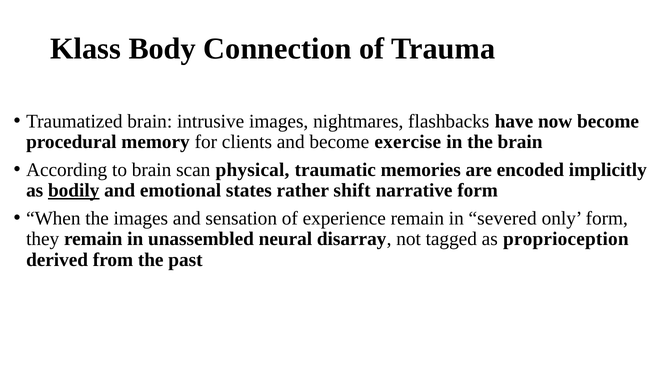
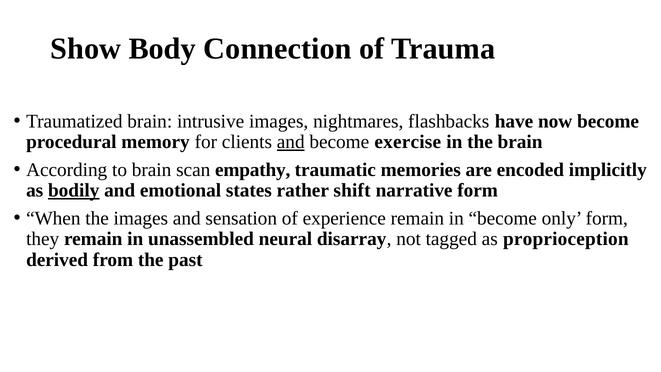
Klass: Klass -> Show (86, 49)
and underline: none -> present (291, 142)
physical: physical -> empathy (253, 170)
in severed: severed -> become (503, 218)
